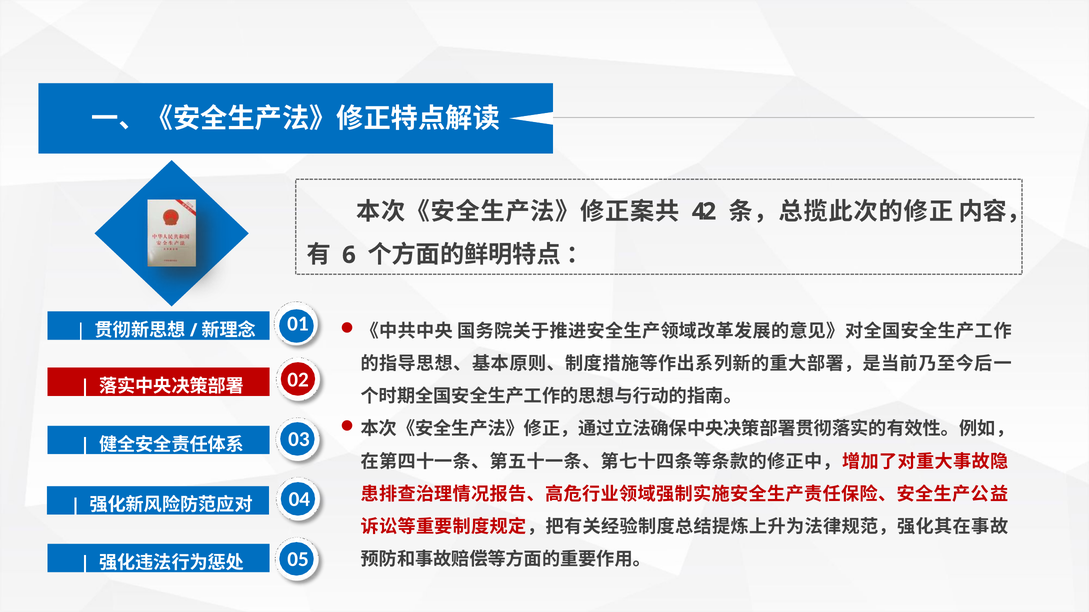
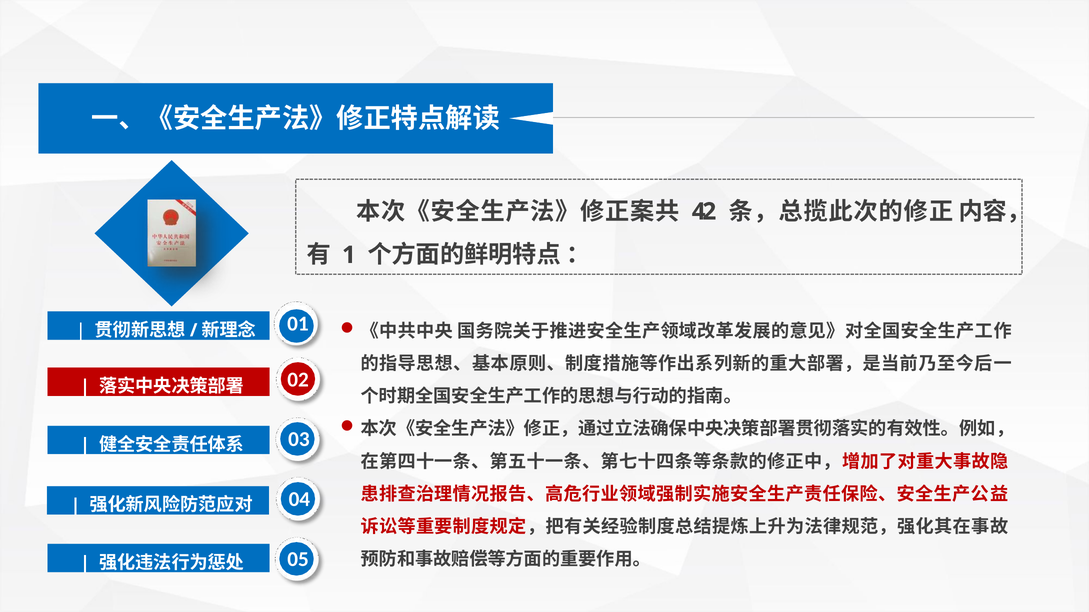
6: 6 -> 1 (349, 255)
